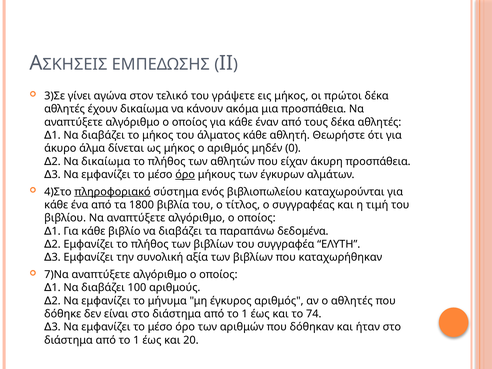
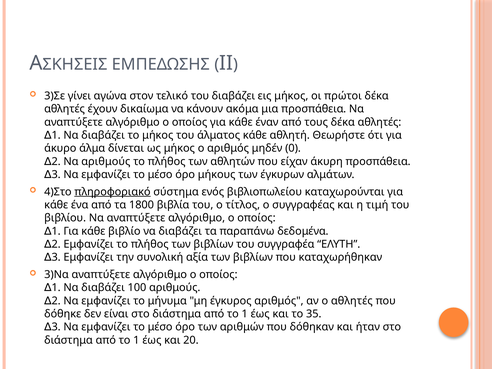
του γράψετε: γράψετε -> διαβάζει (233, 96)
Να δικαίωμα: δικαίωμα -> αριθμούς (106, 161)
όρο underline: present -> none (185, 175)
7)Να: 7)Να -> 3)Να (56, 275)
74: 74 -> 35 (314, 314)
